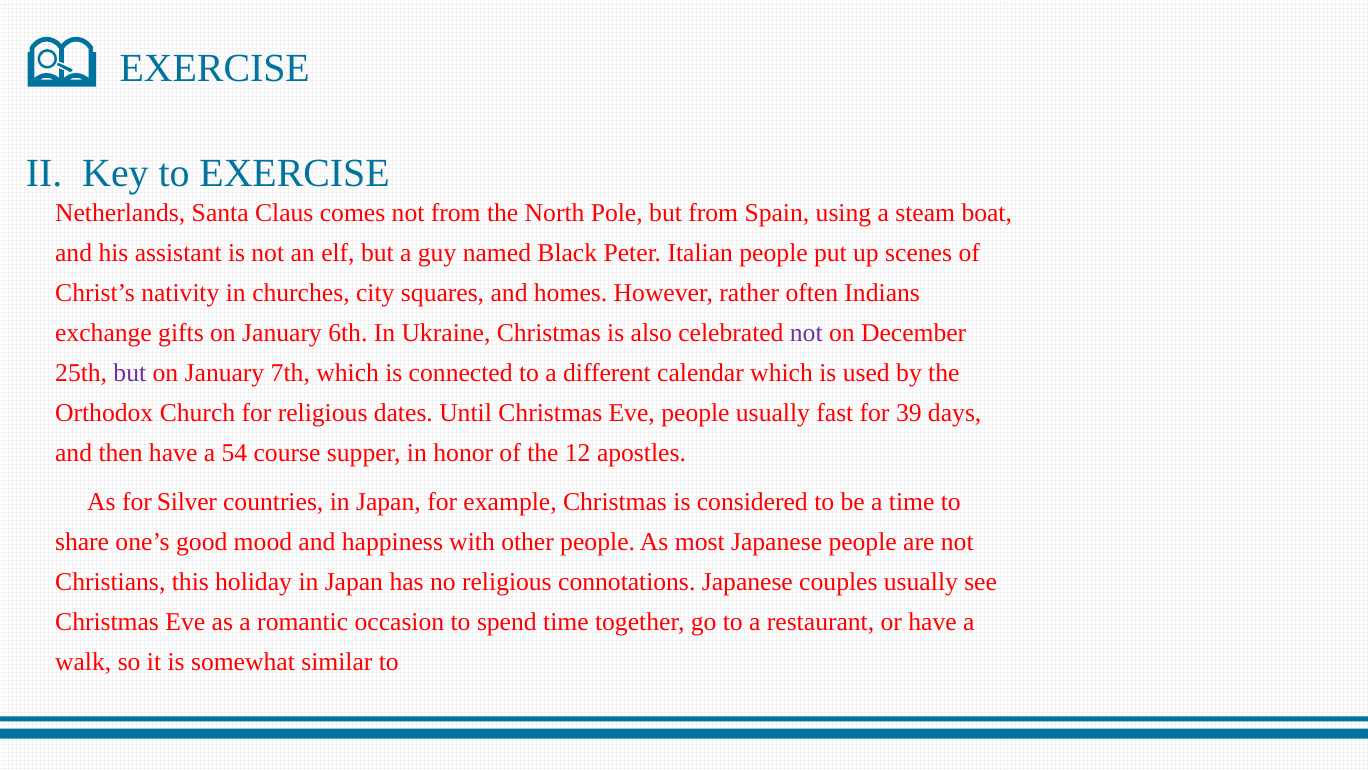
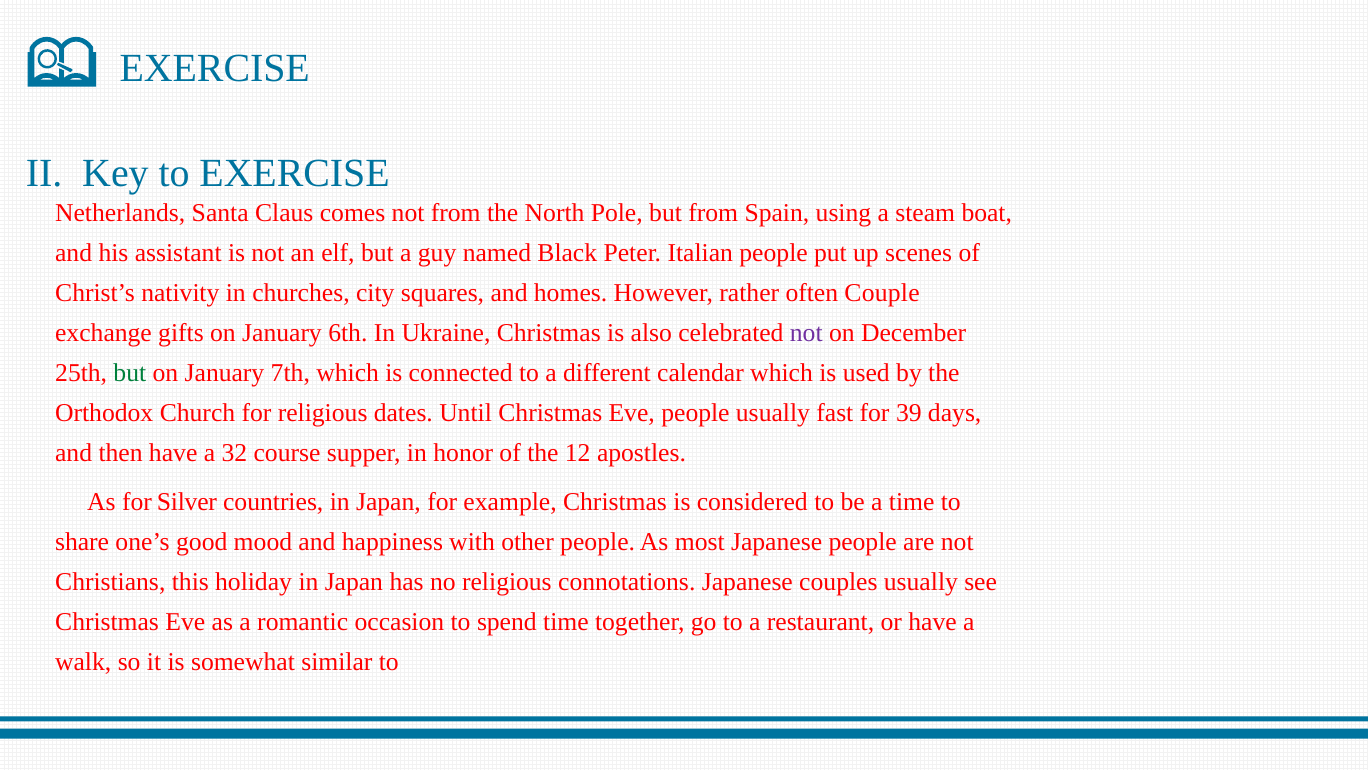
Indians: Indians -> Couple (882, 293)
but colour: purple -> green (130, 373)
54: 54 -> 32 (234, 453)
